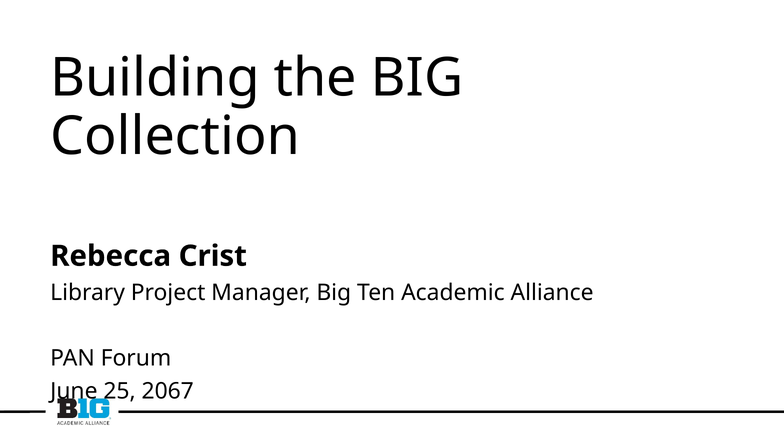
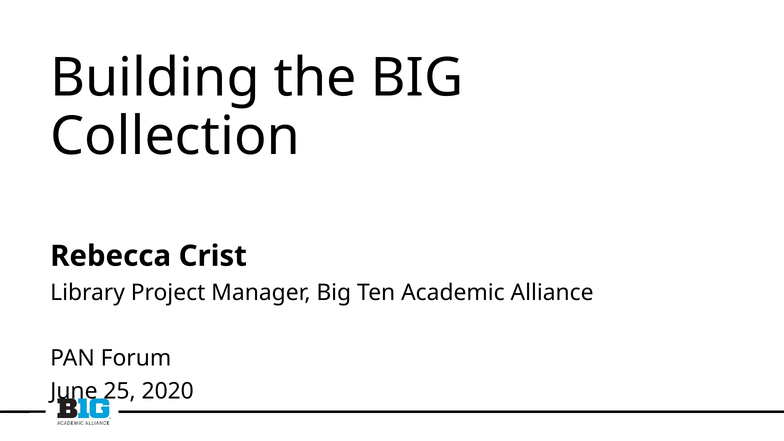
2067: 2067 -> 2020 (168, 391)
